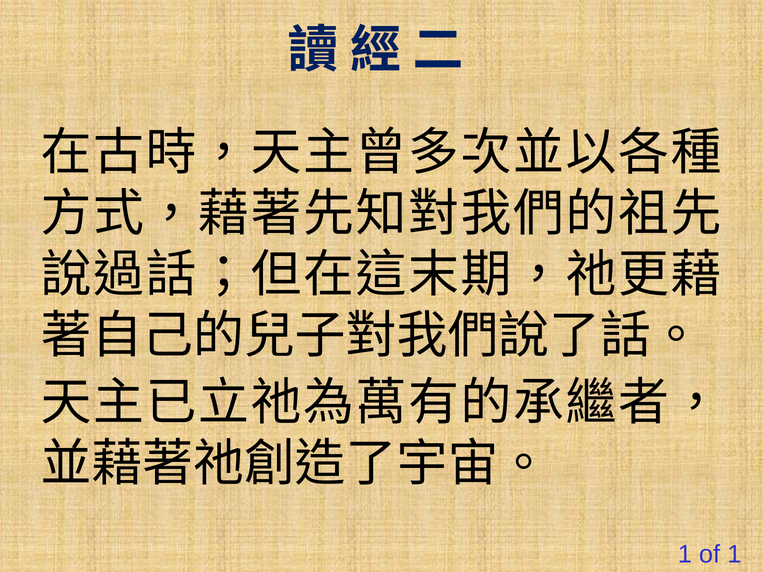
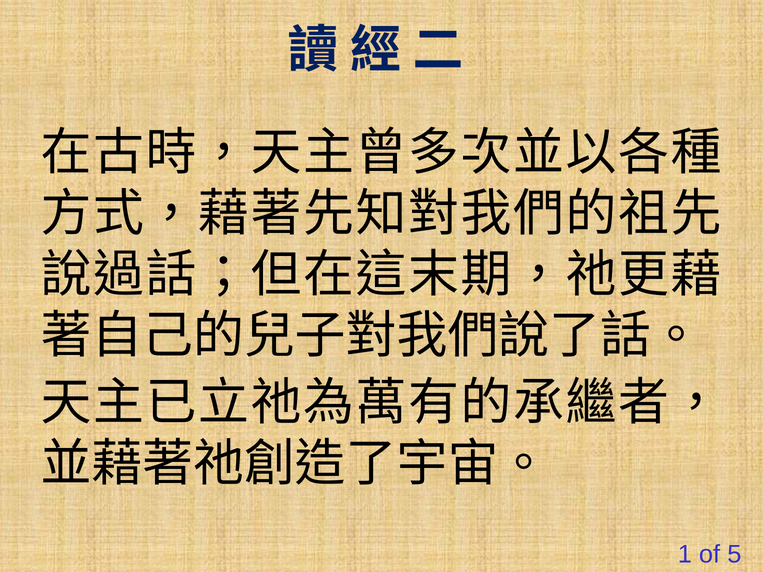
of 1: 1 -> 5 (734, 555)
